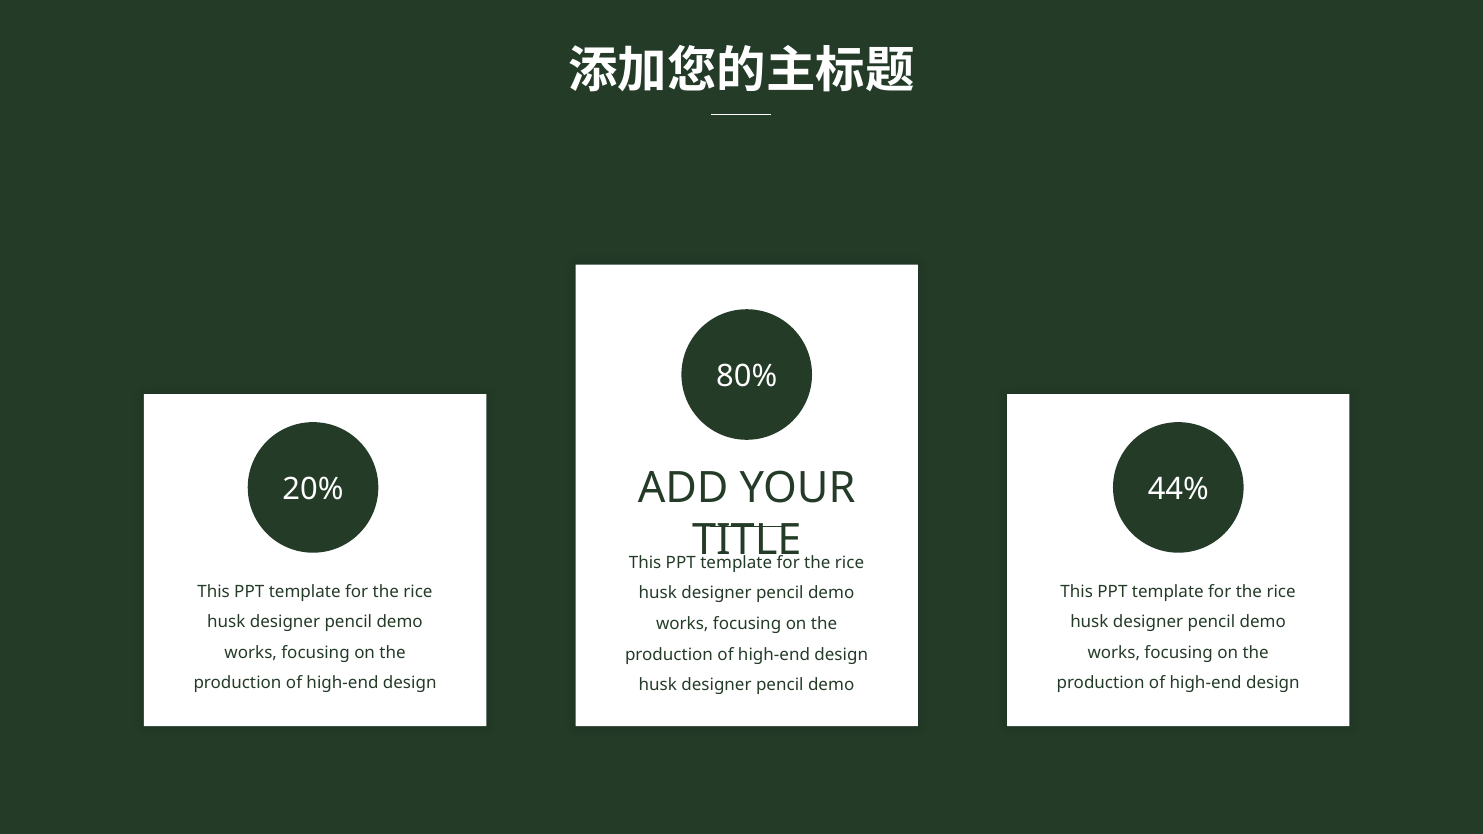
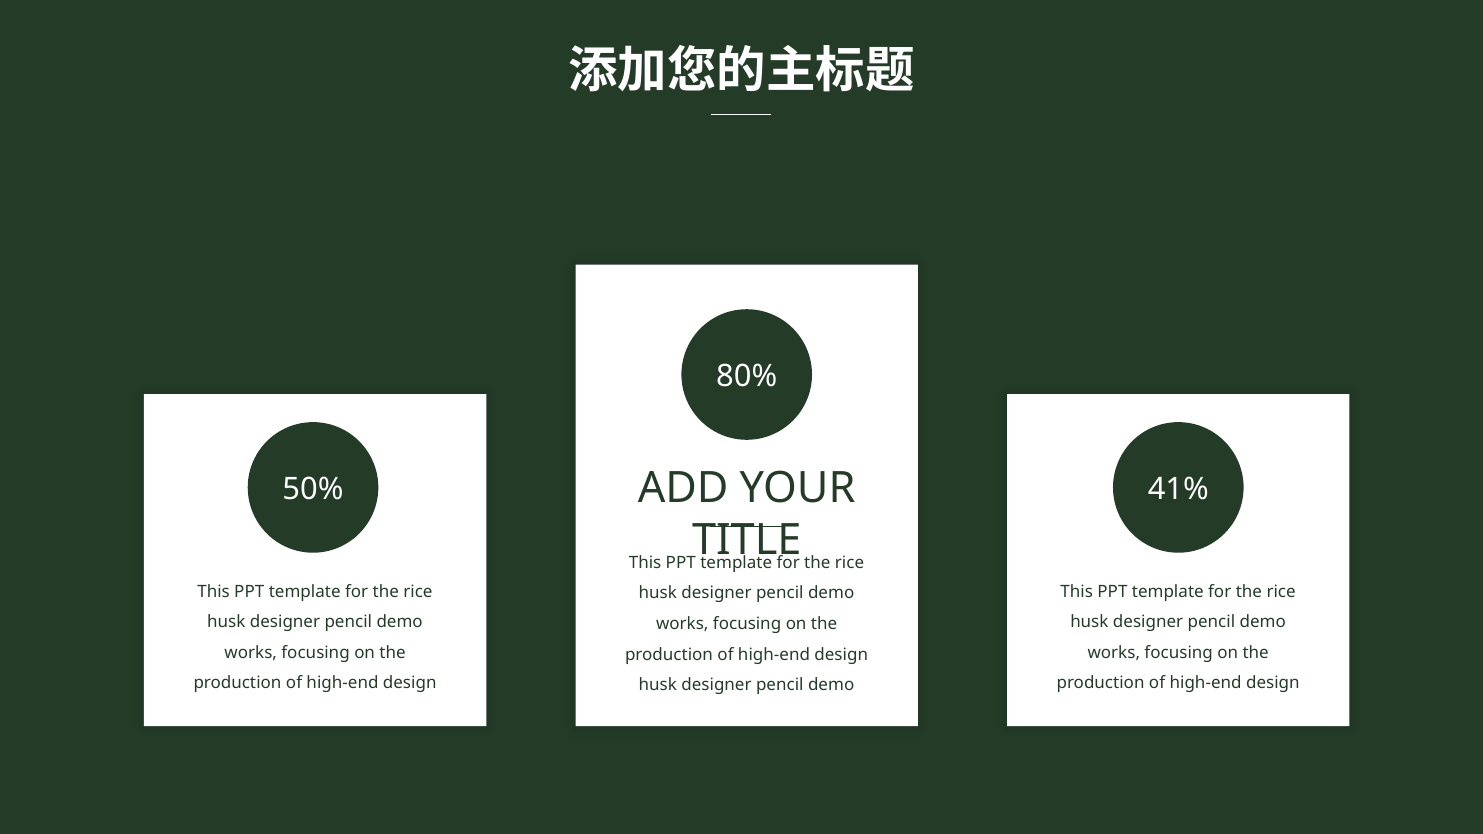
20%: 20% -> 50% (313, 490)
44%: 44% -> 41% (1178, 490)
